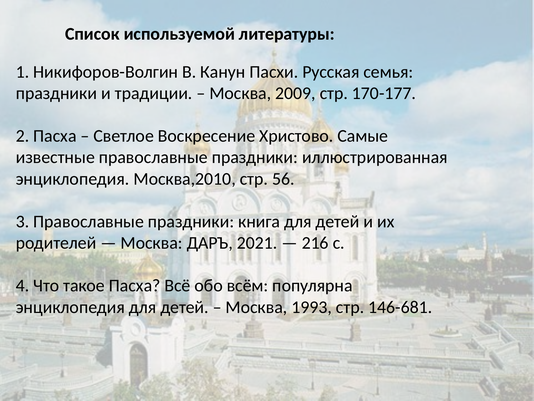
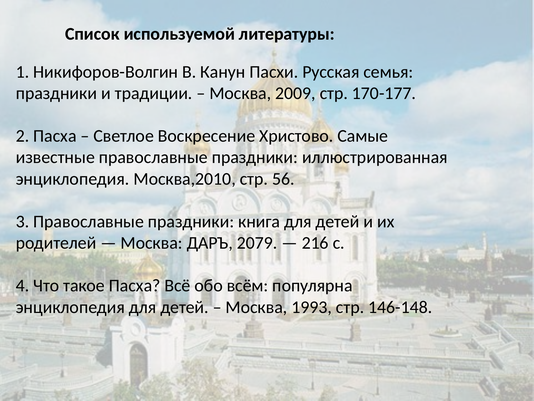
2021: 2021 -> 2079 (257, 243)
146-681: 146-681 -> 146-148 (400, 307)
